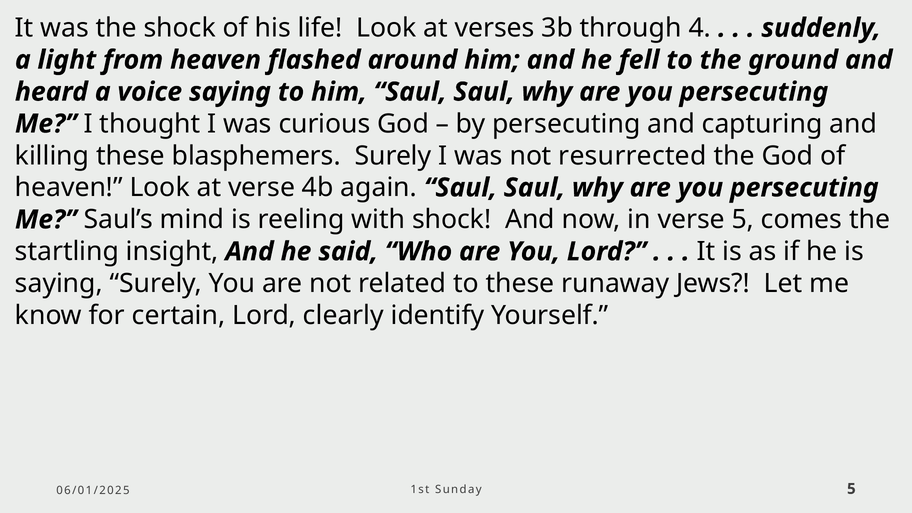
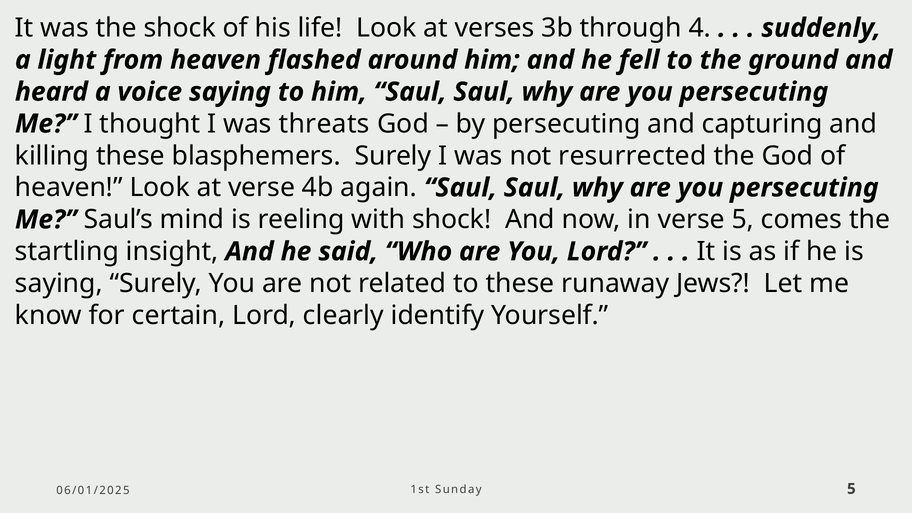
curious: curious -> threats (324, 124)
